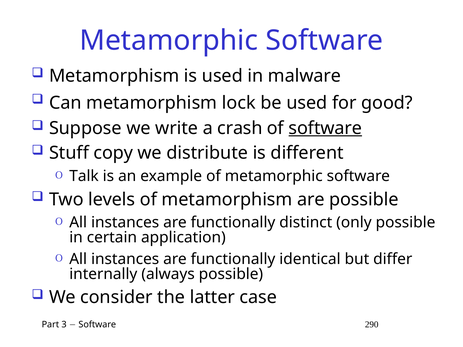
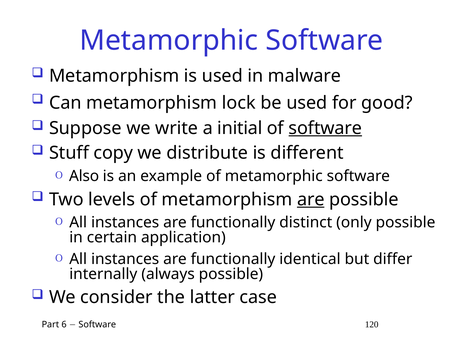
crash: crash -> initial (240, 128)
Talk: Talk -> Also (84, 176)
are underline: none -> present (311, 200)
3: 3 -> 6 (64, 325)
290: 290 -> 120 (372, 325)
